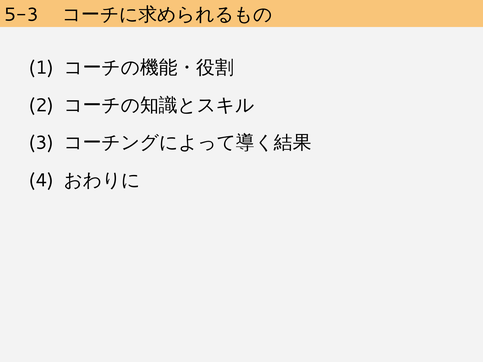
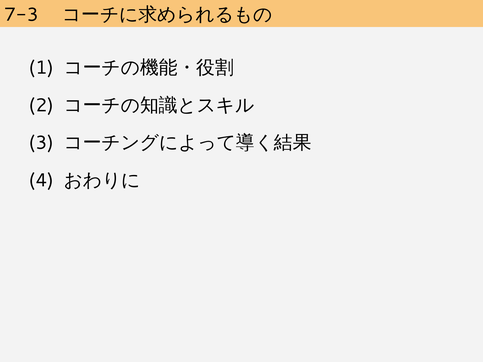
5-3: 5-3 -> 7-3 (21, 15)
